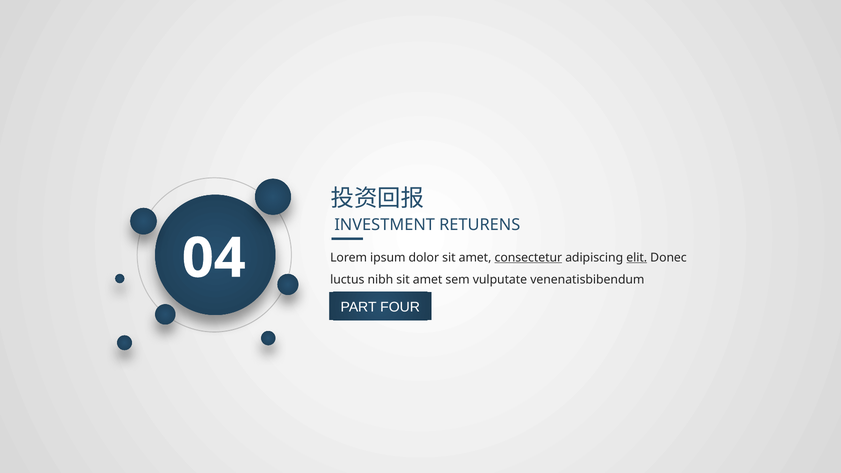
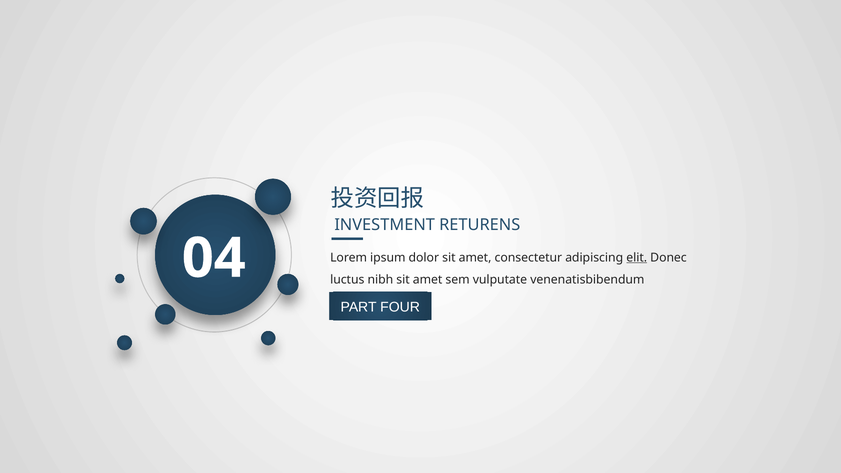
consectetur underline: present -> none (528, 258)
